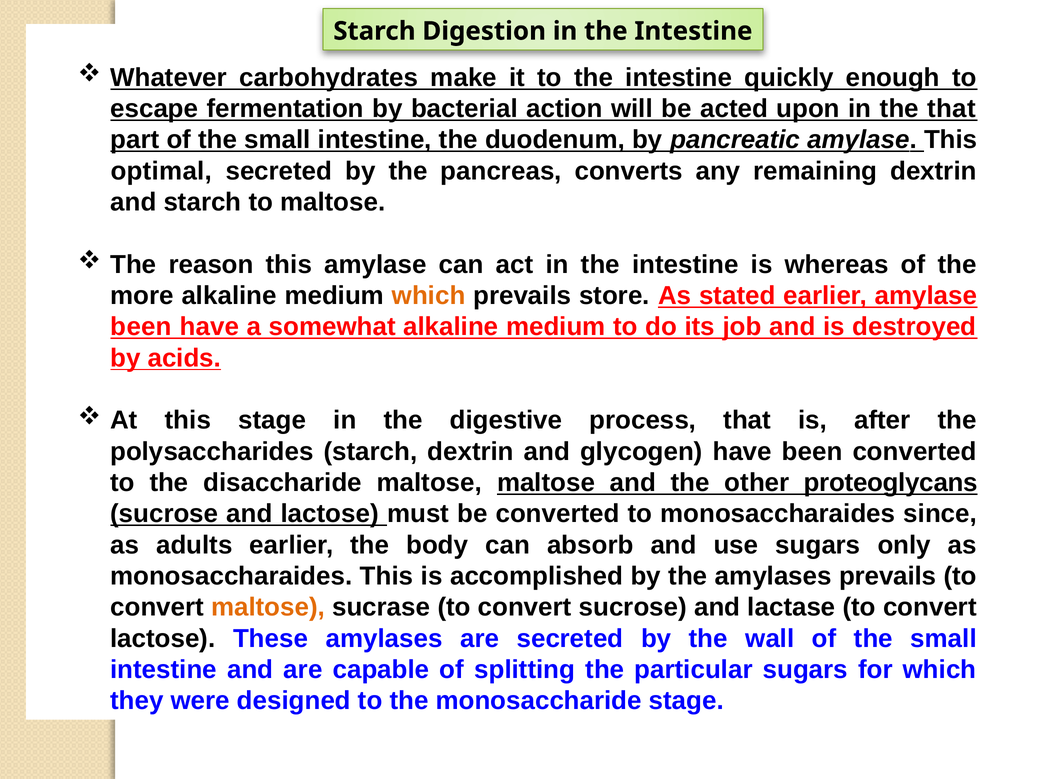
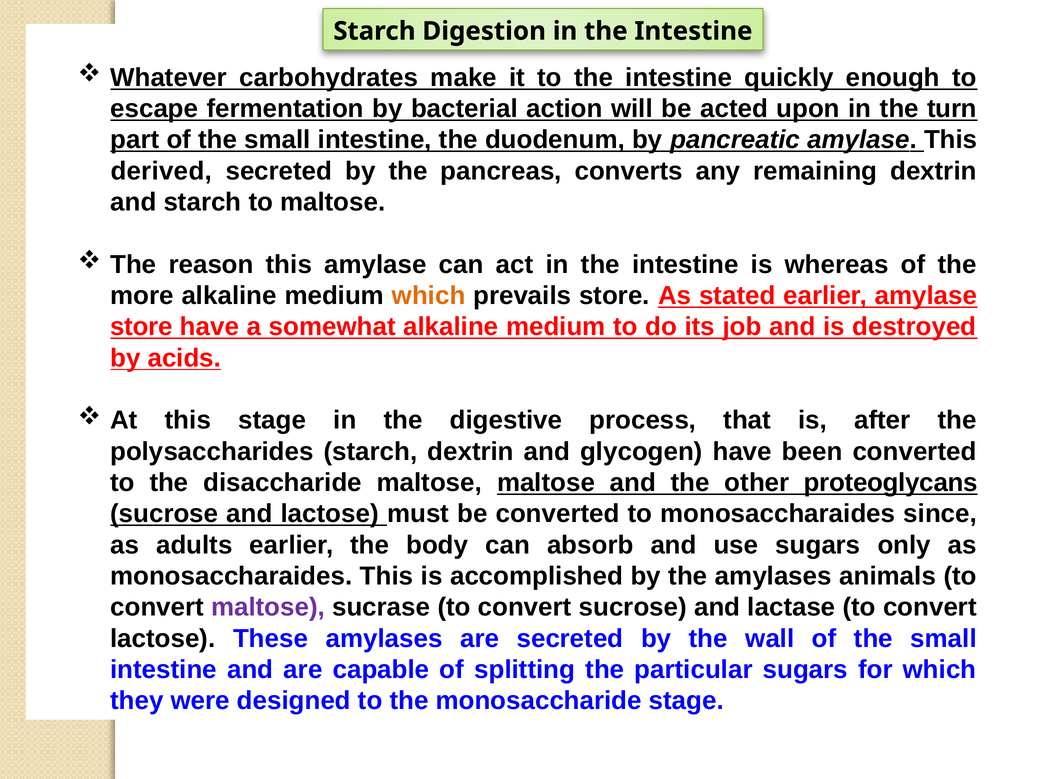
the that: that -> turn (952, 109)
optimal: optimal -> derived (161, 171)
been: been -> store (141, 327)
amylases prevails: prevails -> animals (888, 576)
maltose colour: orange -> purple (268, 607)
